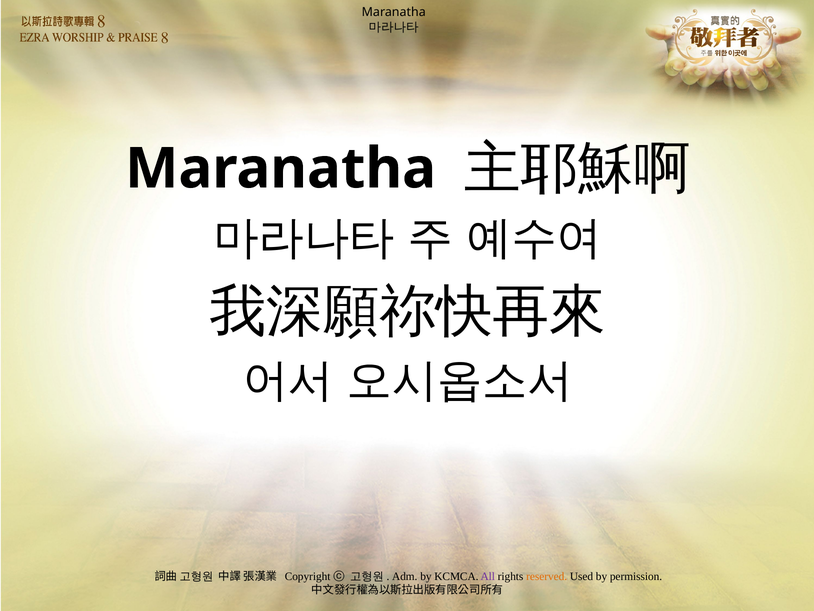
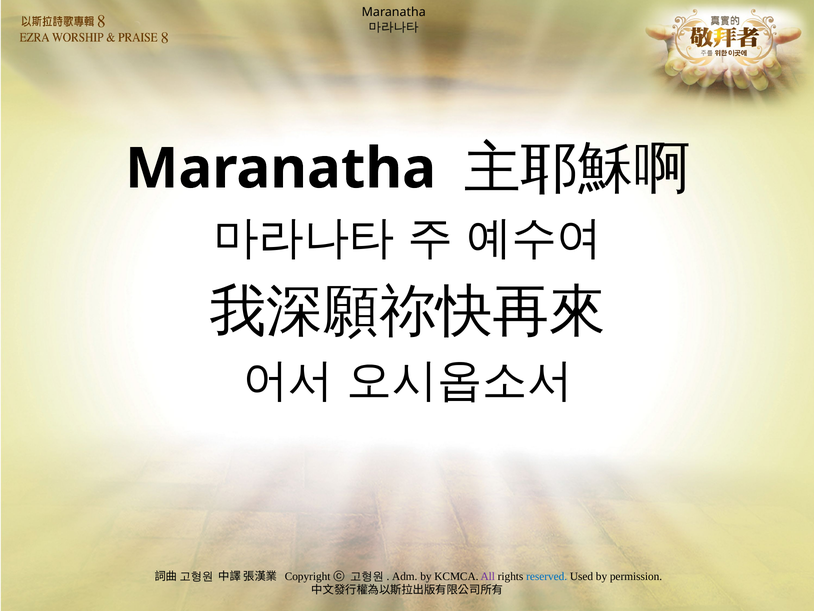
reserved colour: orange -> blue (547, 576)
